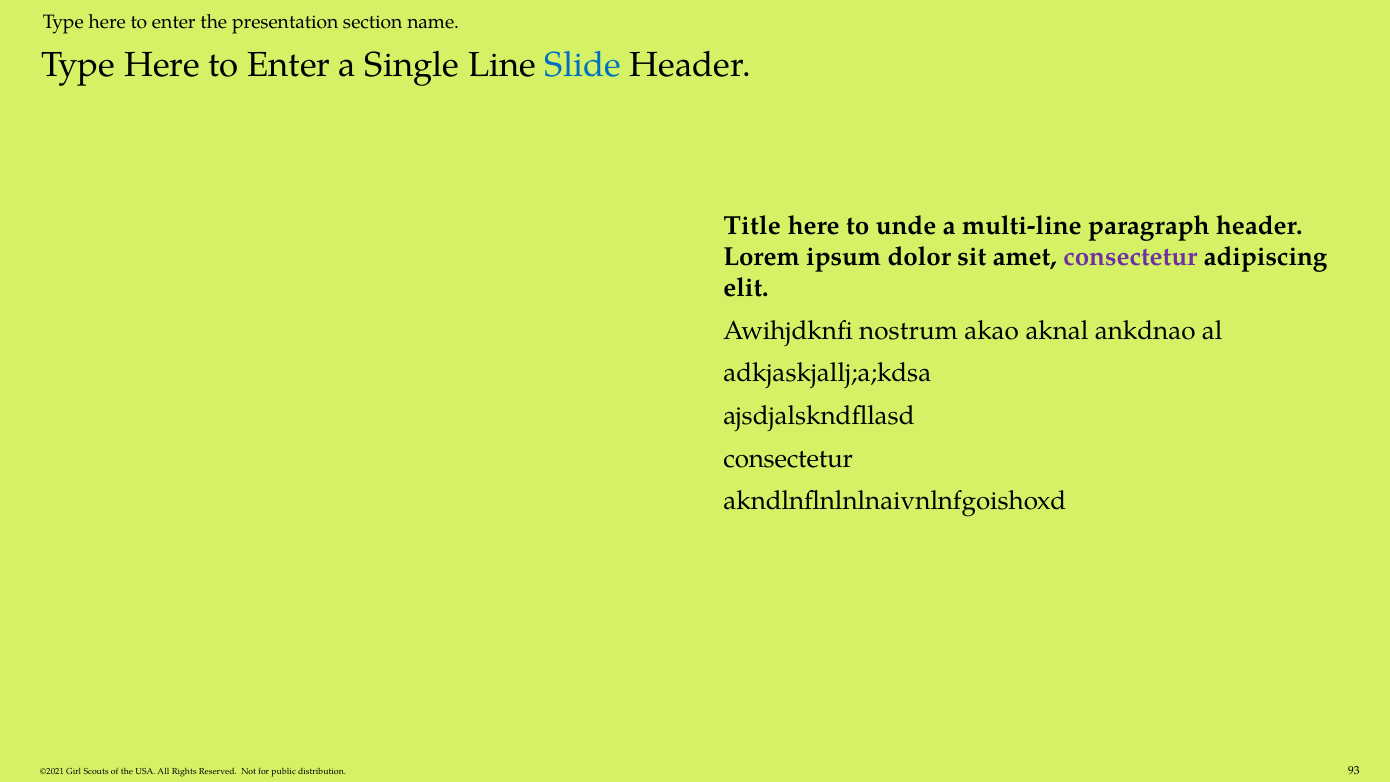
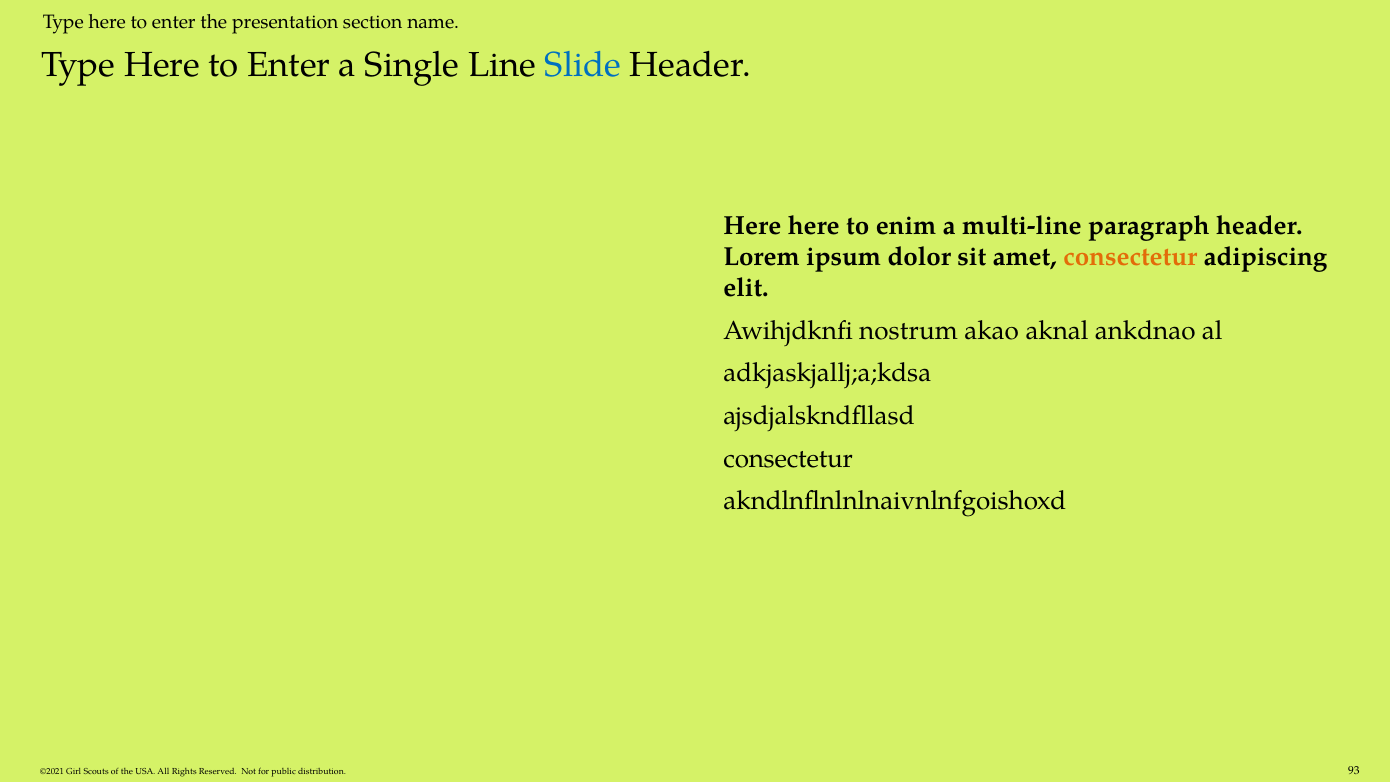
Title: Title -> Here (752, 226)
unde: unde -> enim (906, 226)
consectetur colour: purple -> orange (1130, 257)
